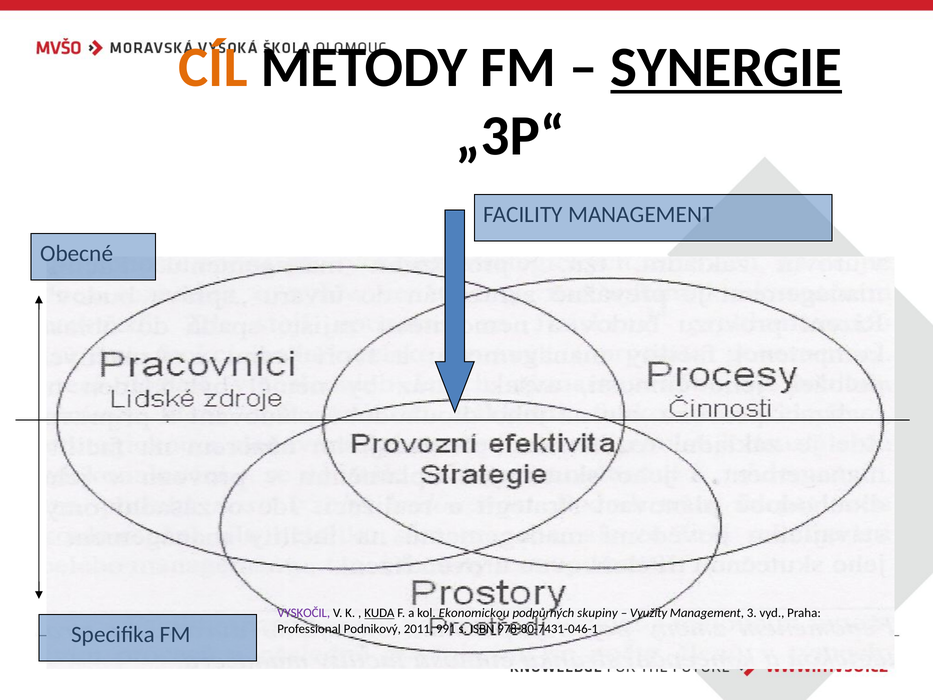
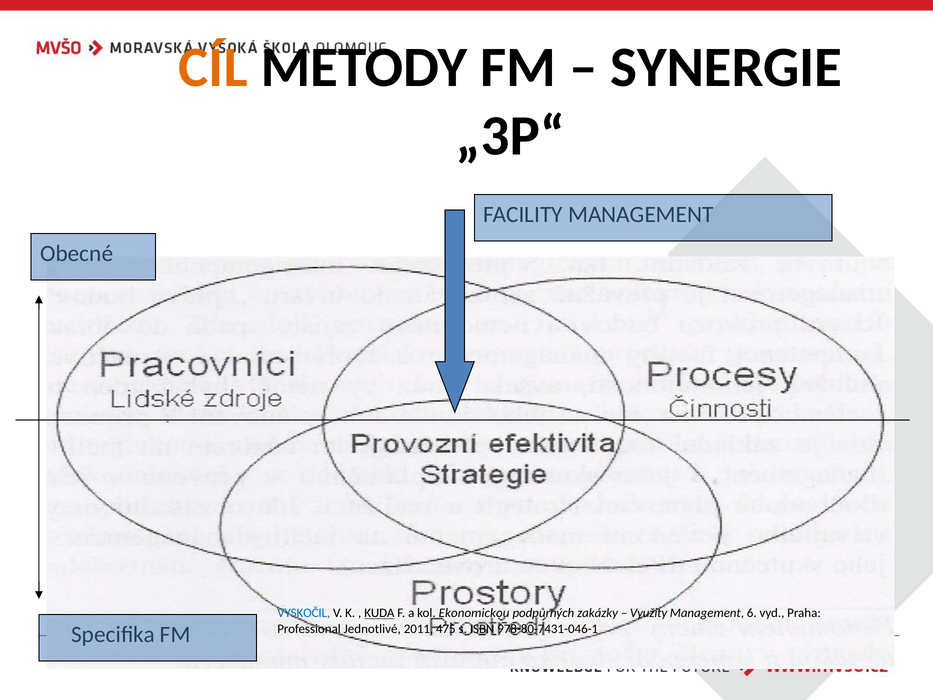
SYNERGIE underline: present -> none (726, 67)
VYSKOČIL colour: purple -> blue (304, 613)
skupiny: skupiny -> zakázky (598, 613)
3: 3 -> 6 (752, 613)
Podnikový: Podnikový -> Jednotlivé (372, 629)
991: 991 -> 475 (446, 629)
